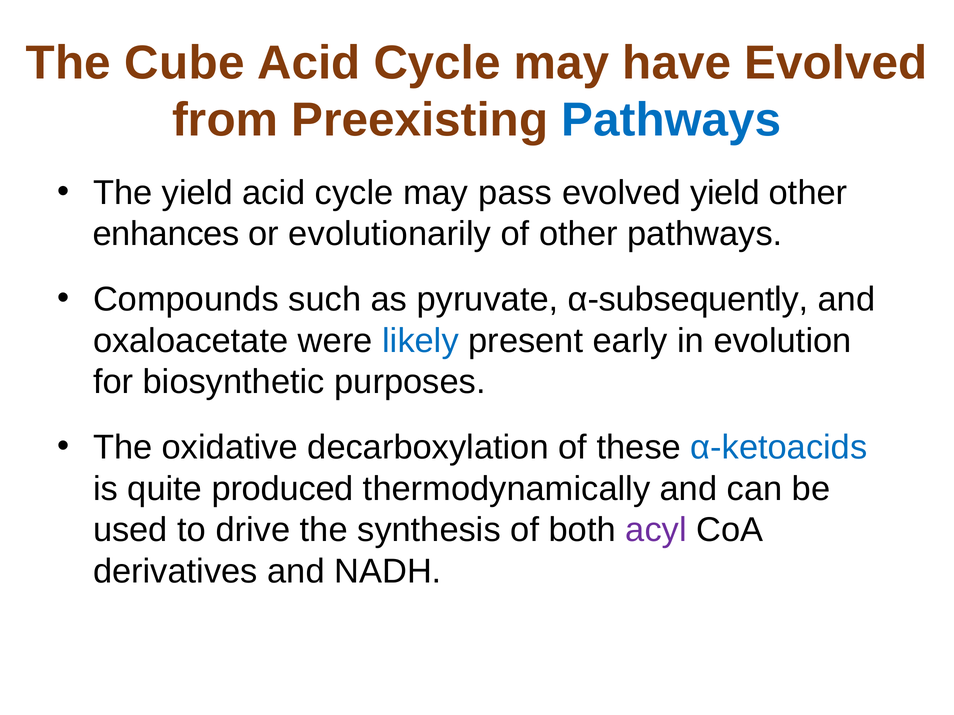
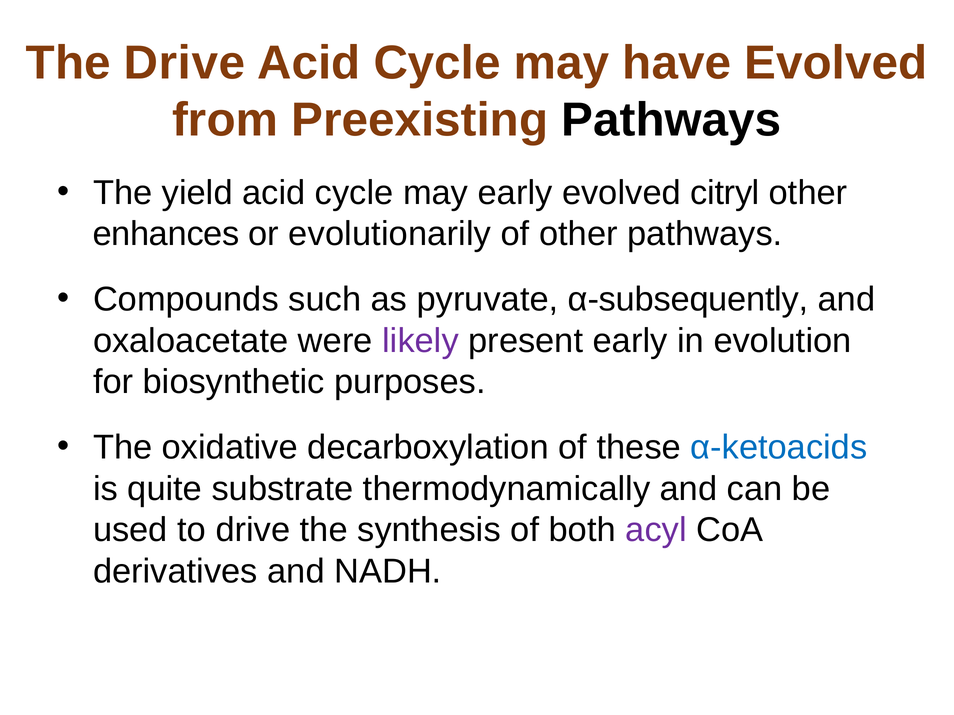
The Cube: Cube -> Drive (184, 63)
Pathways colour: blue -> black (671, 120)
may pass: pass -> early (515, 193)
evolved yield: yield -> citryl (725, 193)
likely colour: blue -> purple (420, 341)
produced: produced -> substrate (282, 489)
